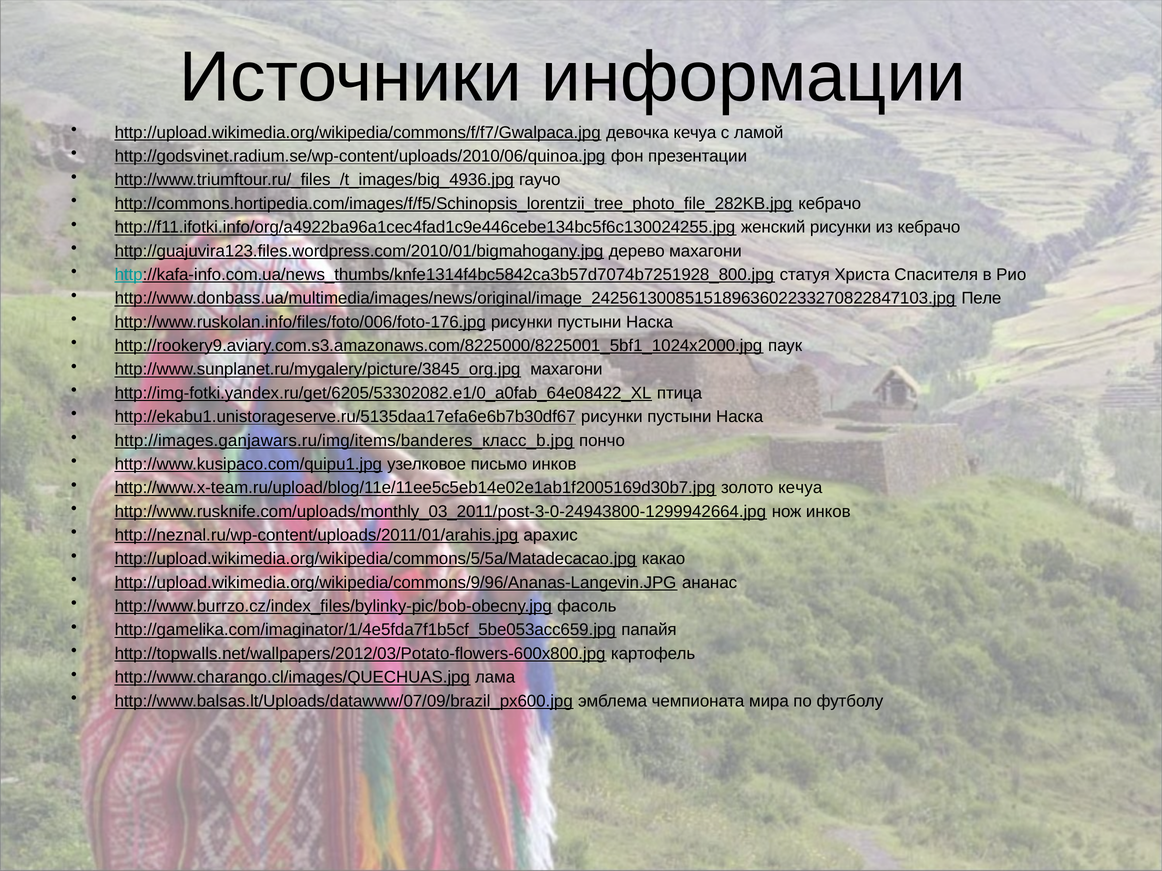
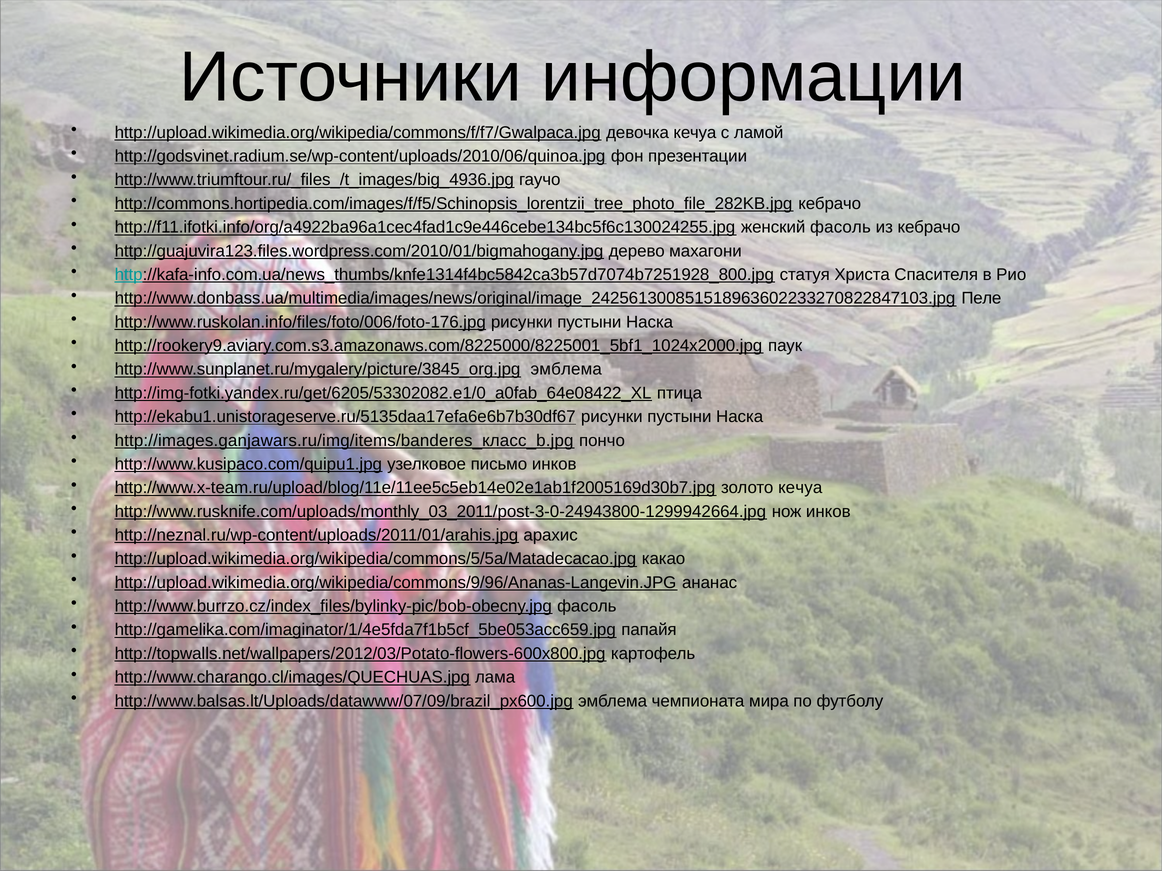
женский рисунки: рисунки -> фасоль (840, 227)
http://www.sunplanet.ru/mygalery/picture/3845_org.jpg махагони: махагони -> эмблема (566, 370)
